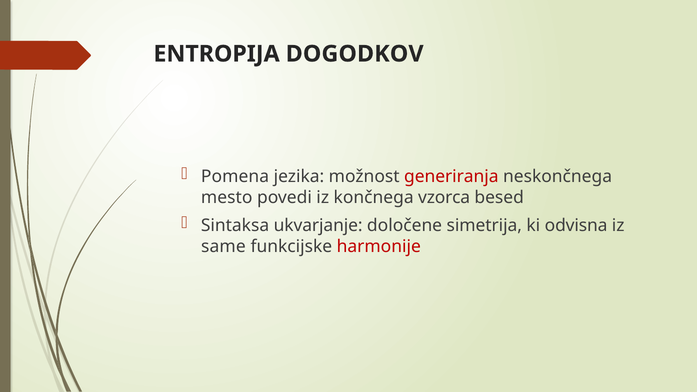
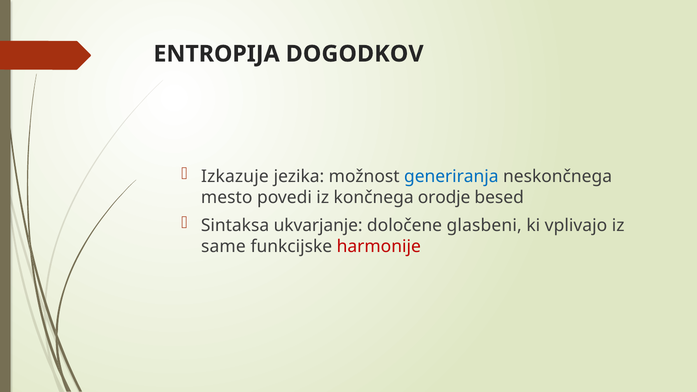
Pomena: Pomena -> Izkazuje (235, 176)
generiranja colour: red -> blue (451, 176)
vzorca: vzorca -> orodje (444, 197)
simetrija: simetrija -> glasbeni (484, 226)
odvisna: odvisna -> vplivajo (576, 226)
